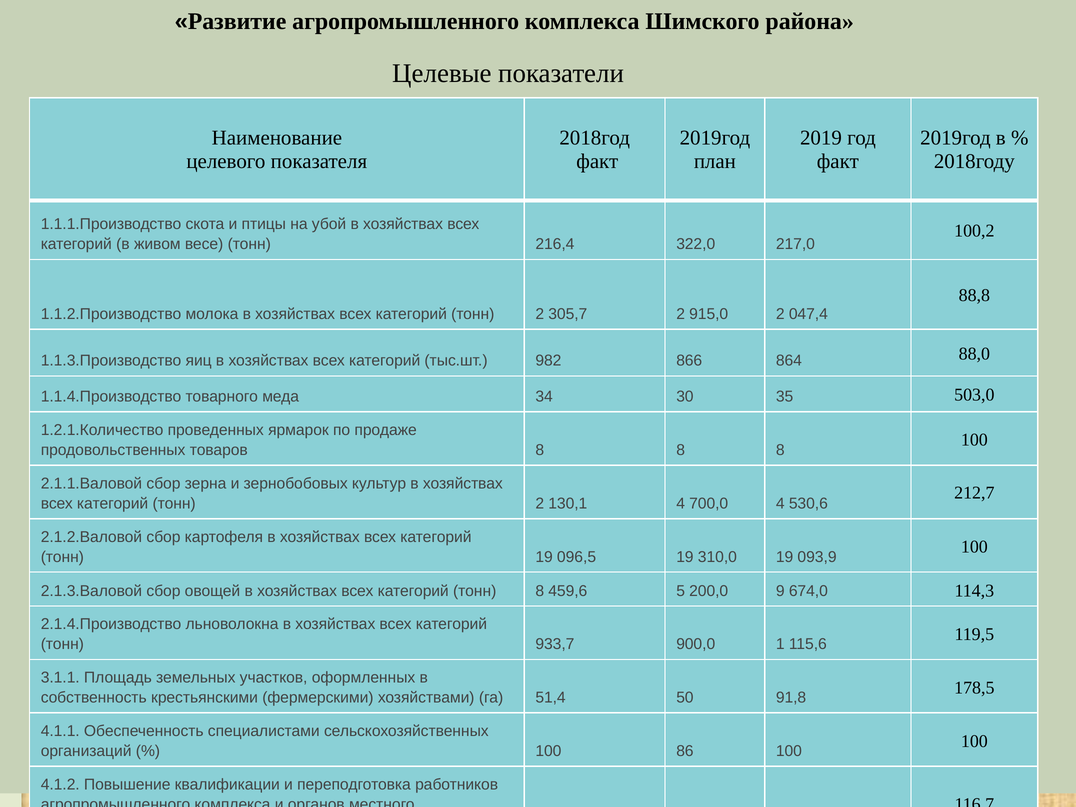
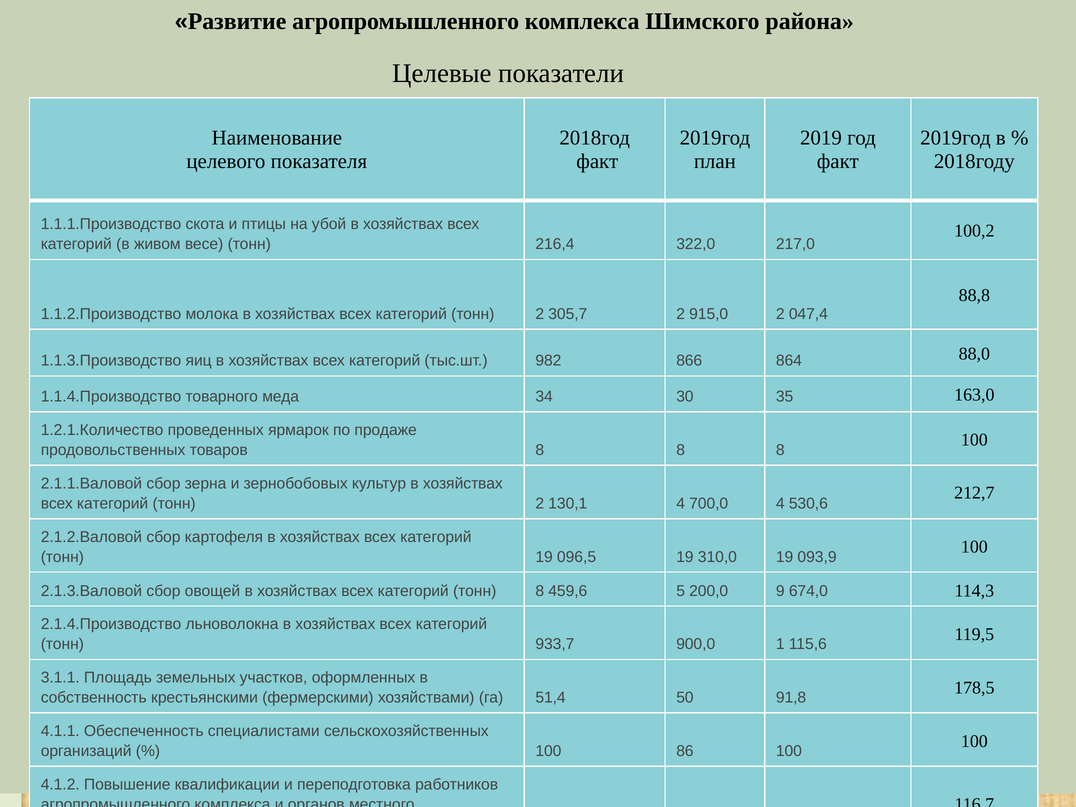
503,0: 503,0 -> 163,0 (974, 395)
